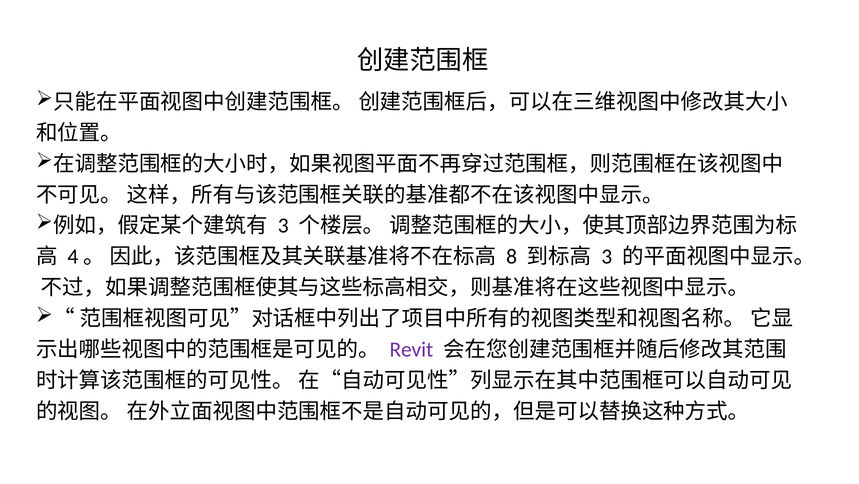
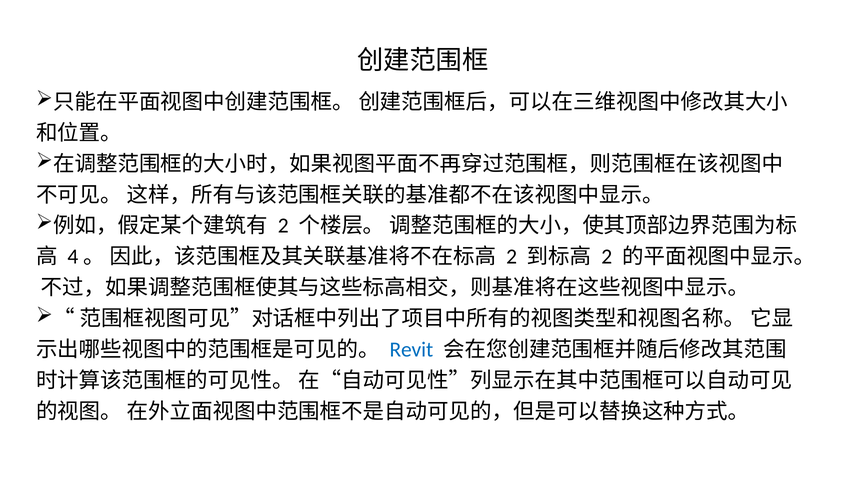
3: 3 -> 2 (283, 226)
8: 8 -> 2 (512, 257)
3: 3 -> 2 (607, 257)
Revit colour: purple -> blue (411, 349)
